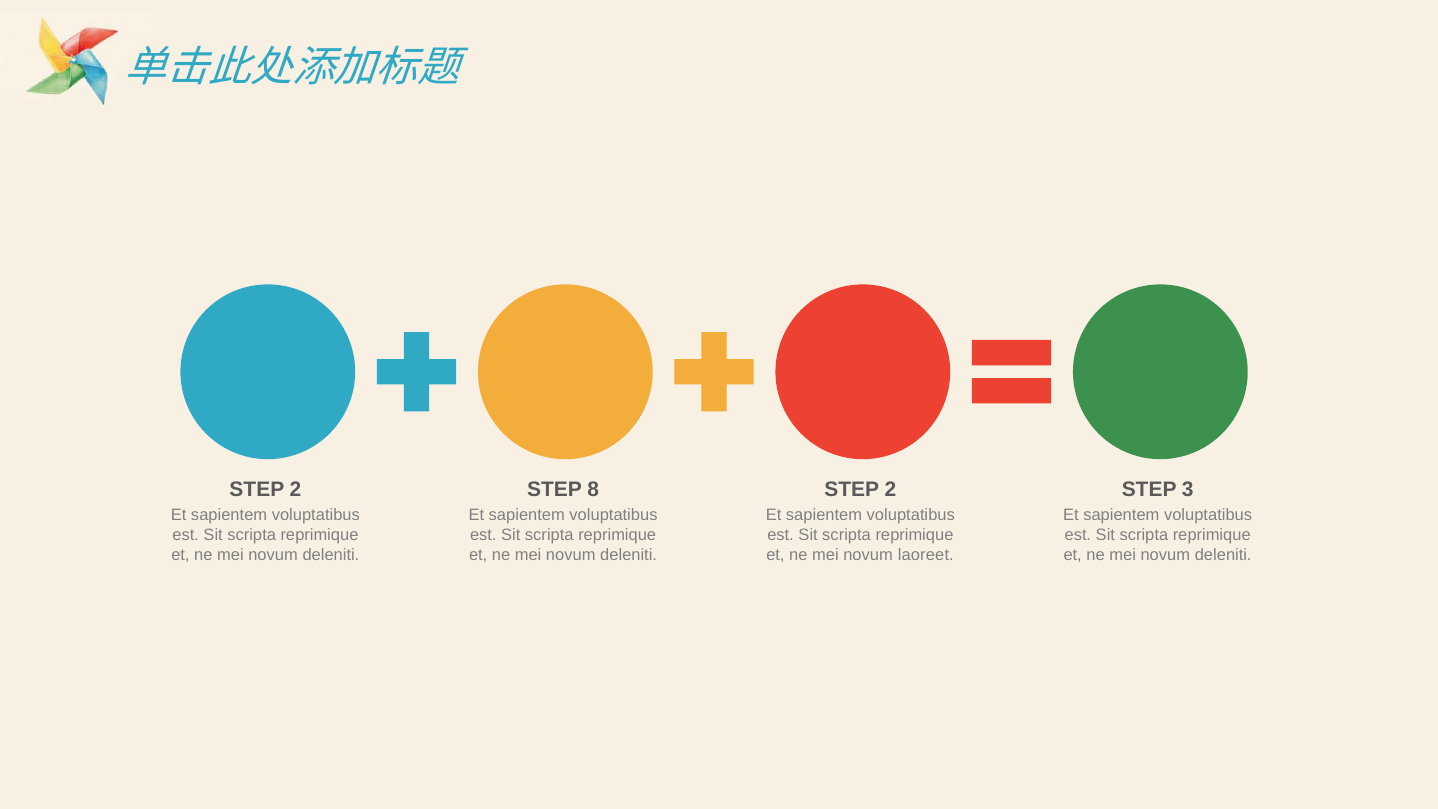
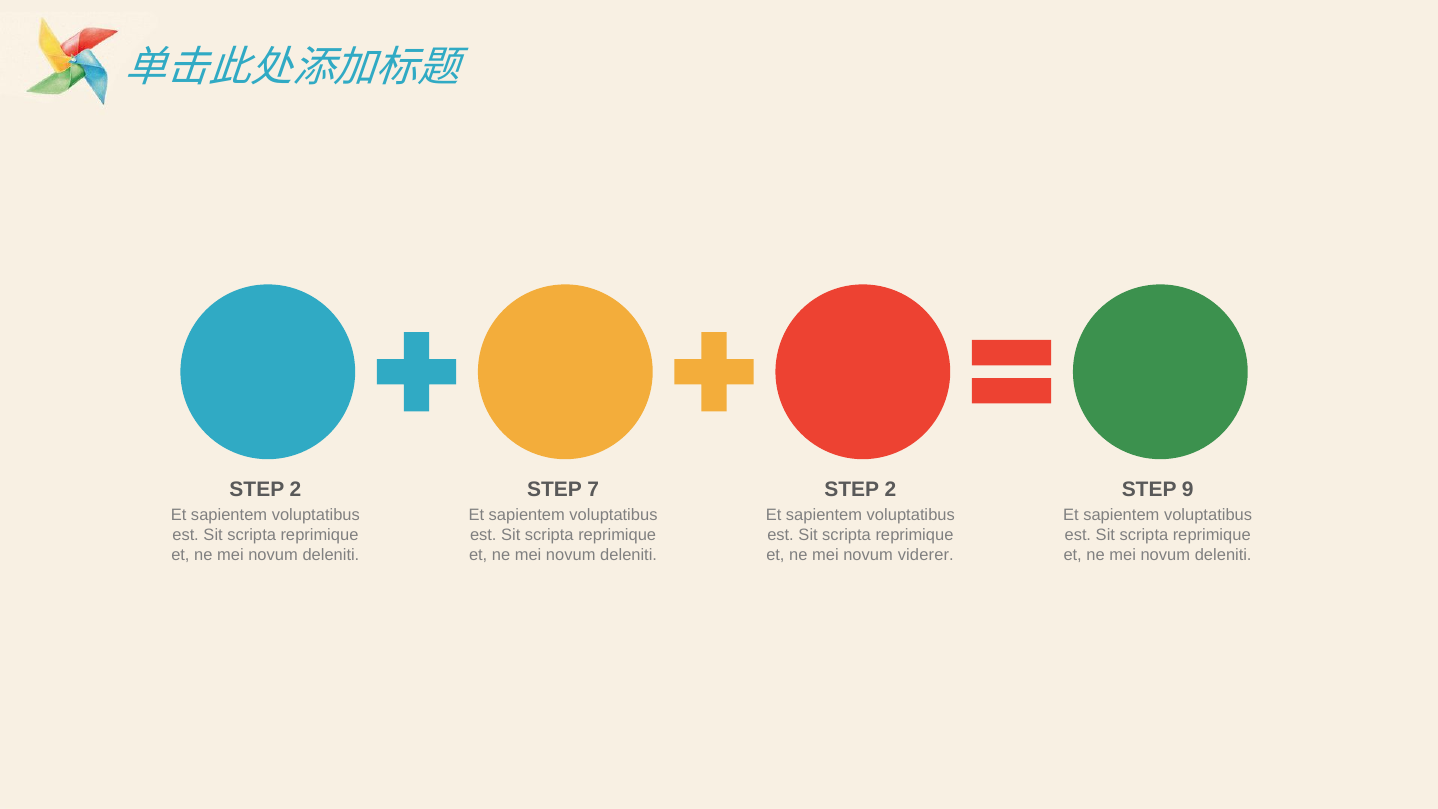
8: 8 -> 7 (593, 490)
3: 3 -> 9 (1188, 490)
laoreet: laoreet -> viderer (926, 555)
